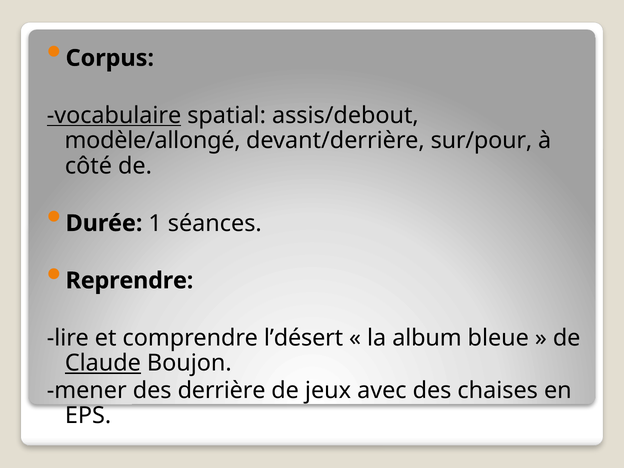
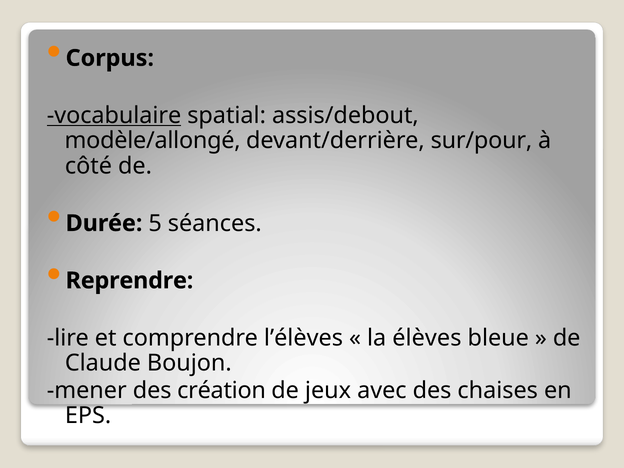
1: 1 -> 5 (155, 223)
l’désert: l’désert -> l’élèves (303, 338)
album: album -> élèves (427, 338)
Claude underline: present -> none (103, 363)
derrière: derrière -> création (222, 390)
